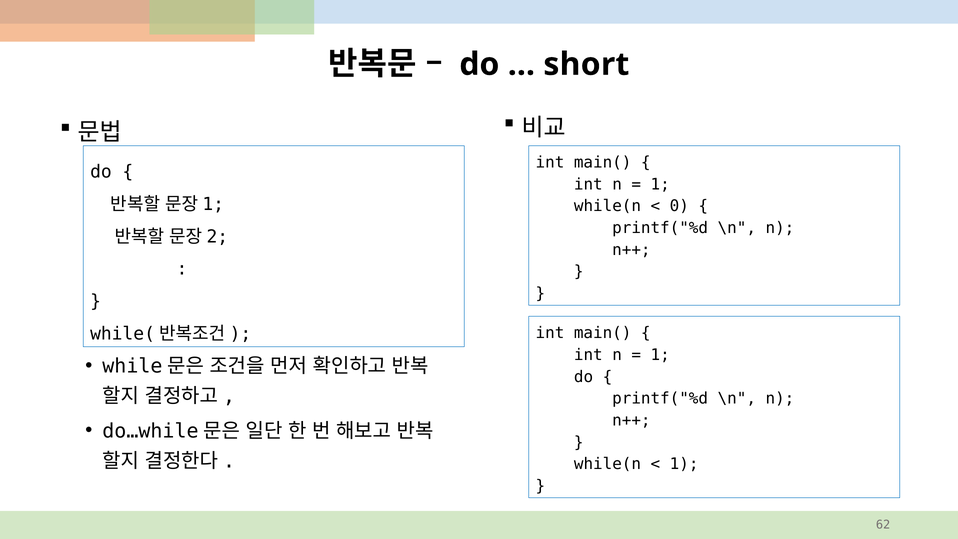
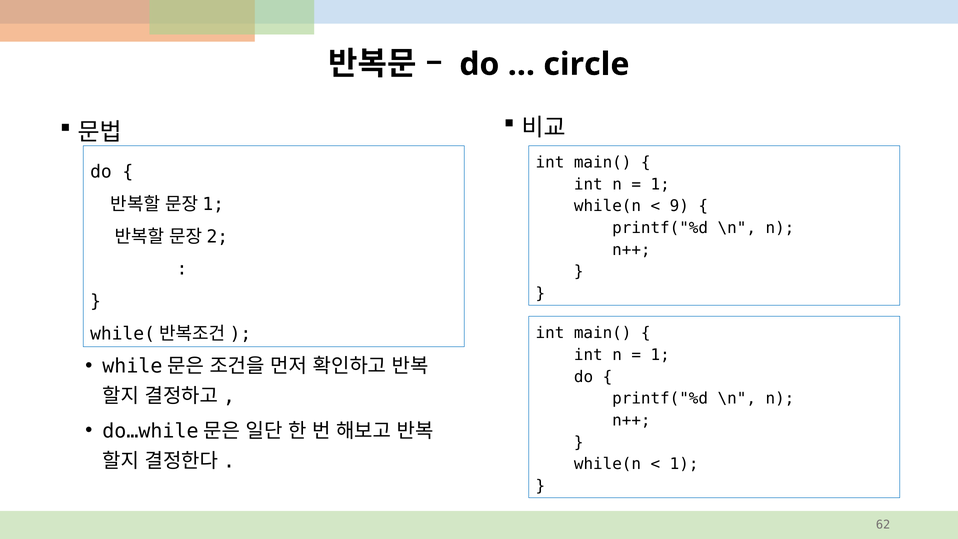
short: short -> circle (586, 64)
0: 0 -> 9 (679, 206)
